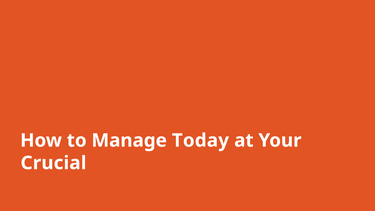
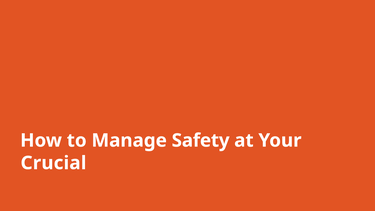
Today: Today -> Safety (201, 140)
